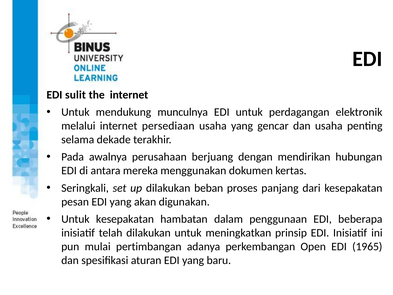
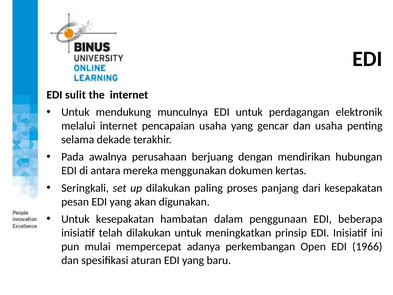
persediaan: persediaan -> pencapaian (168, 126)
beban: beban -> paling (209, 188)
pertimbangan: pertimbangan -> mempercepat (149, 246)
1965: 1965 -> 1966 (367, 246)
